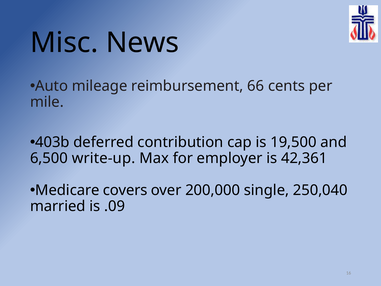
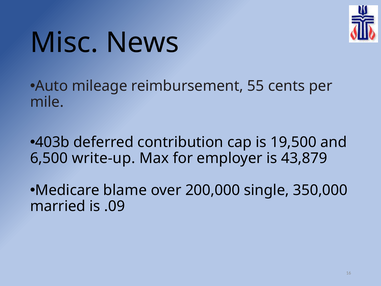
66: 66 -> 55 (256, 86)
42,361: 42,361 -> 43,879 (304, 158)
covers: covers -> blame (125, 190)
250,040: 250,040 -> 350,000 (320, 190)
